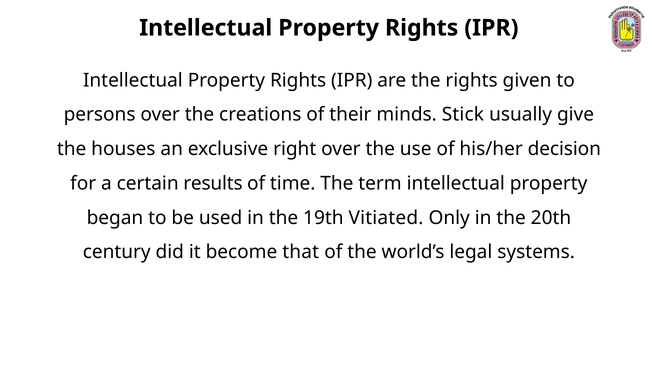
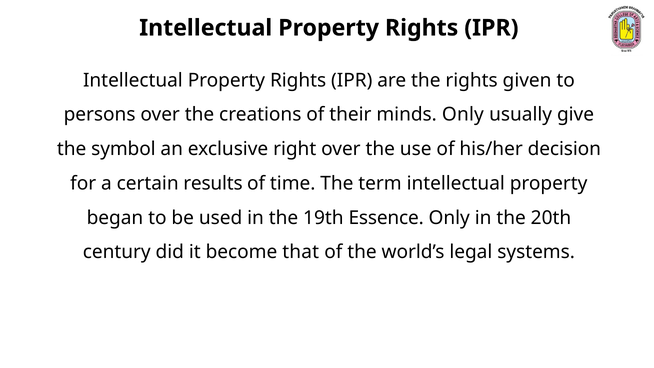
minds Stick: Stick -> Only (463, 115)
houses: houses -> symbol (123, 149)
Vitiated: Vitiated -> Essence (386, 218)
